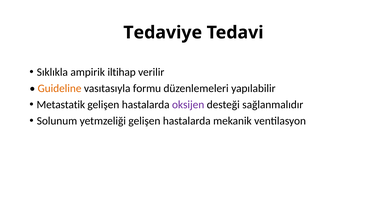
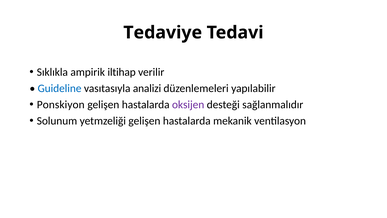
Guideline colour: orange -> blue (60, 88)
formu: formu -> analizi (147, 88)
Metastatik: Metastatik -> Ponskiyon (61, 104)
